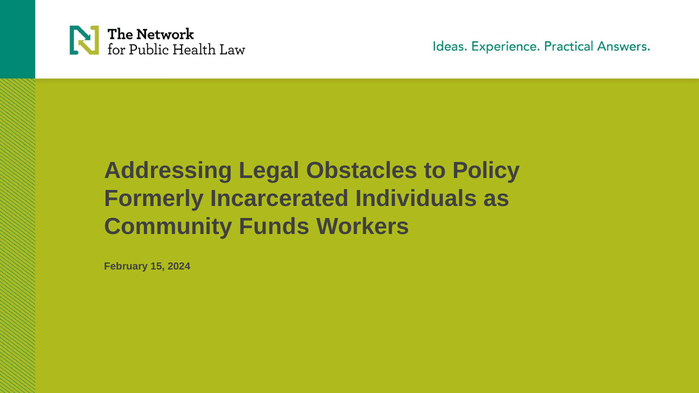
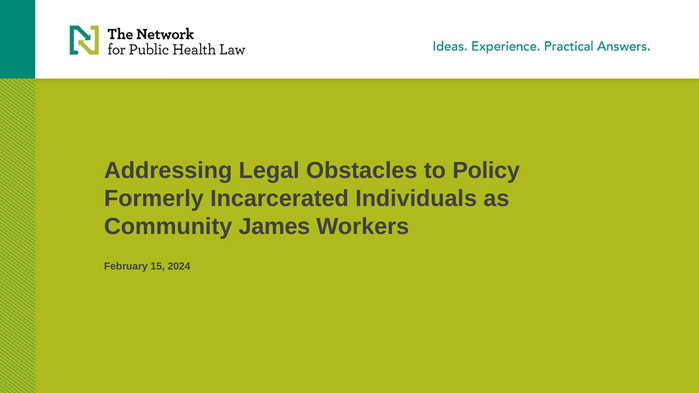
Funds: Funds -> James (274, 227)
